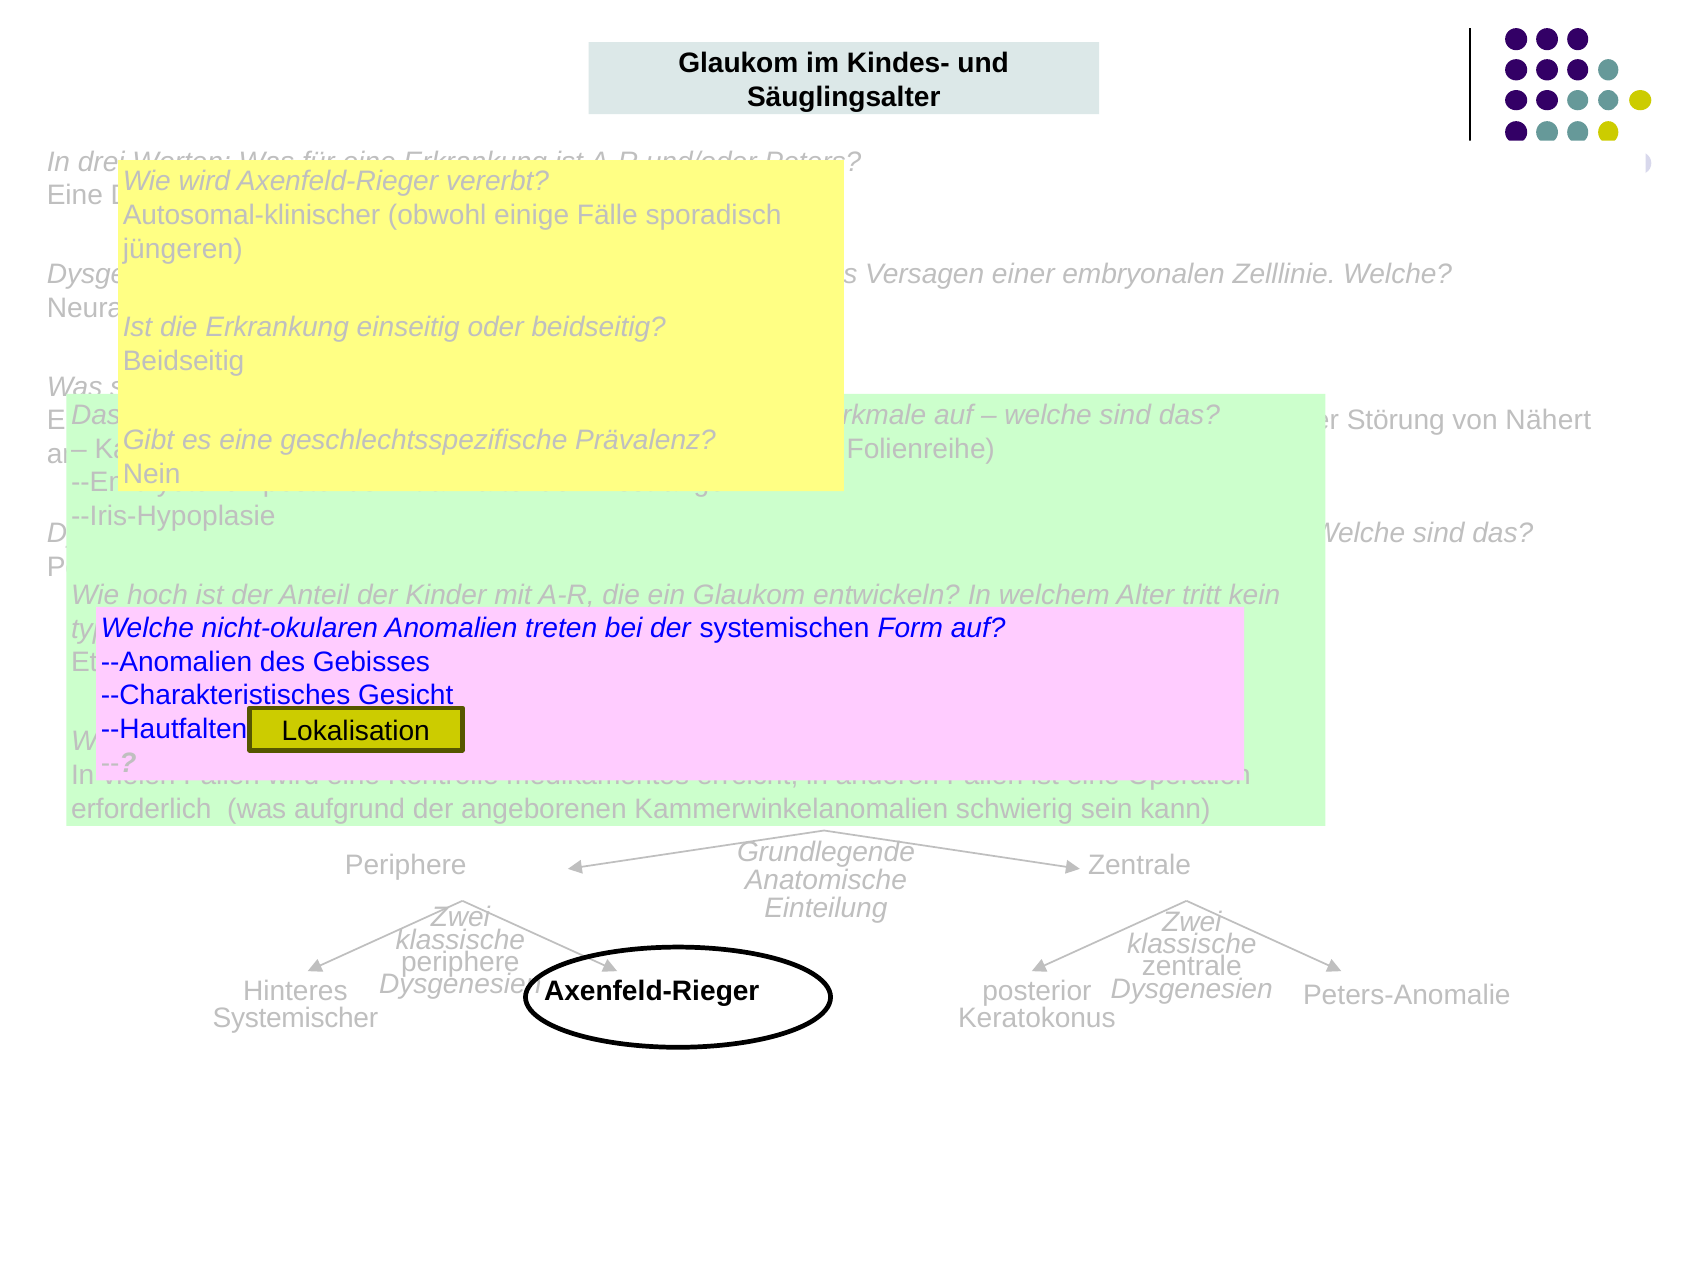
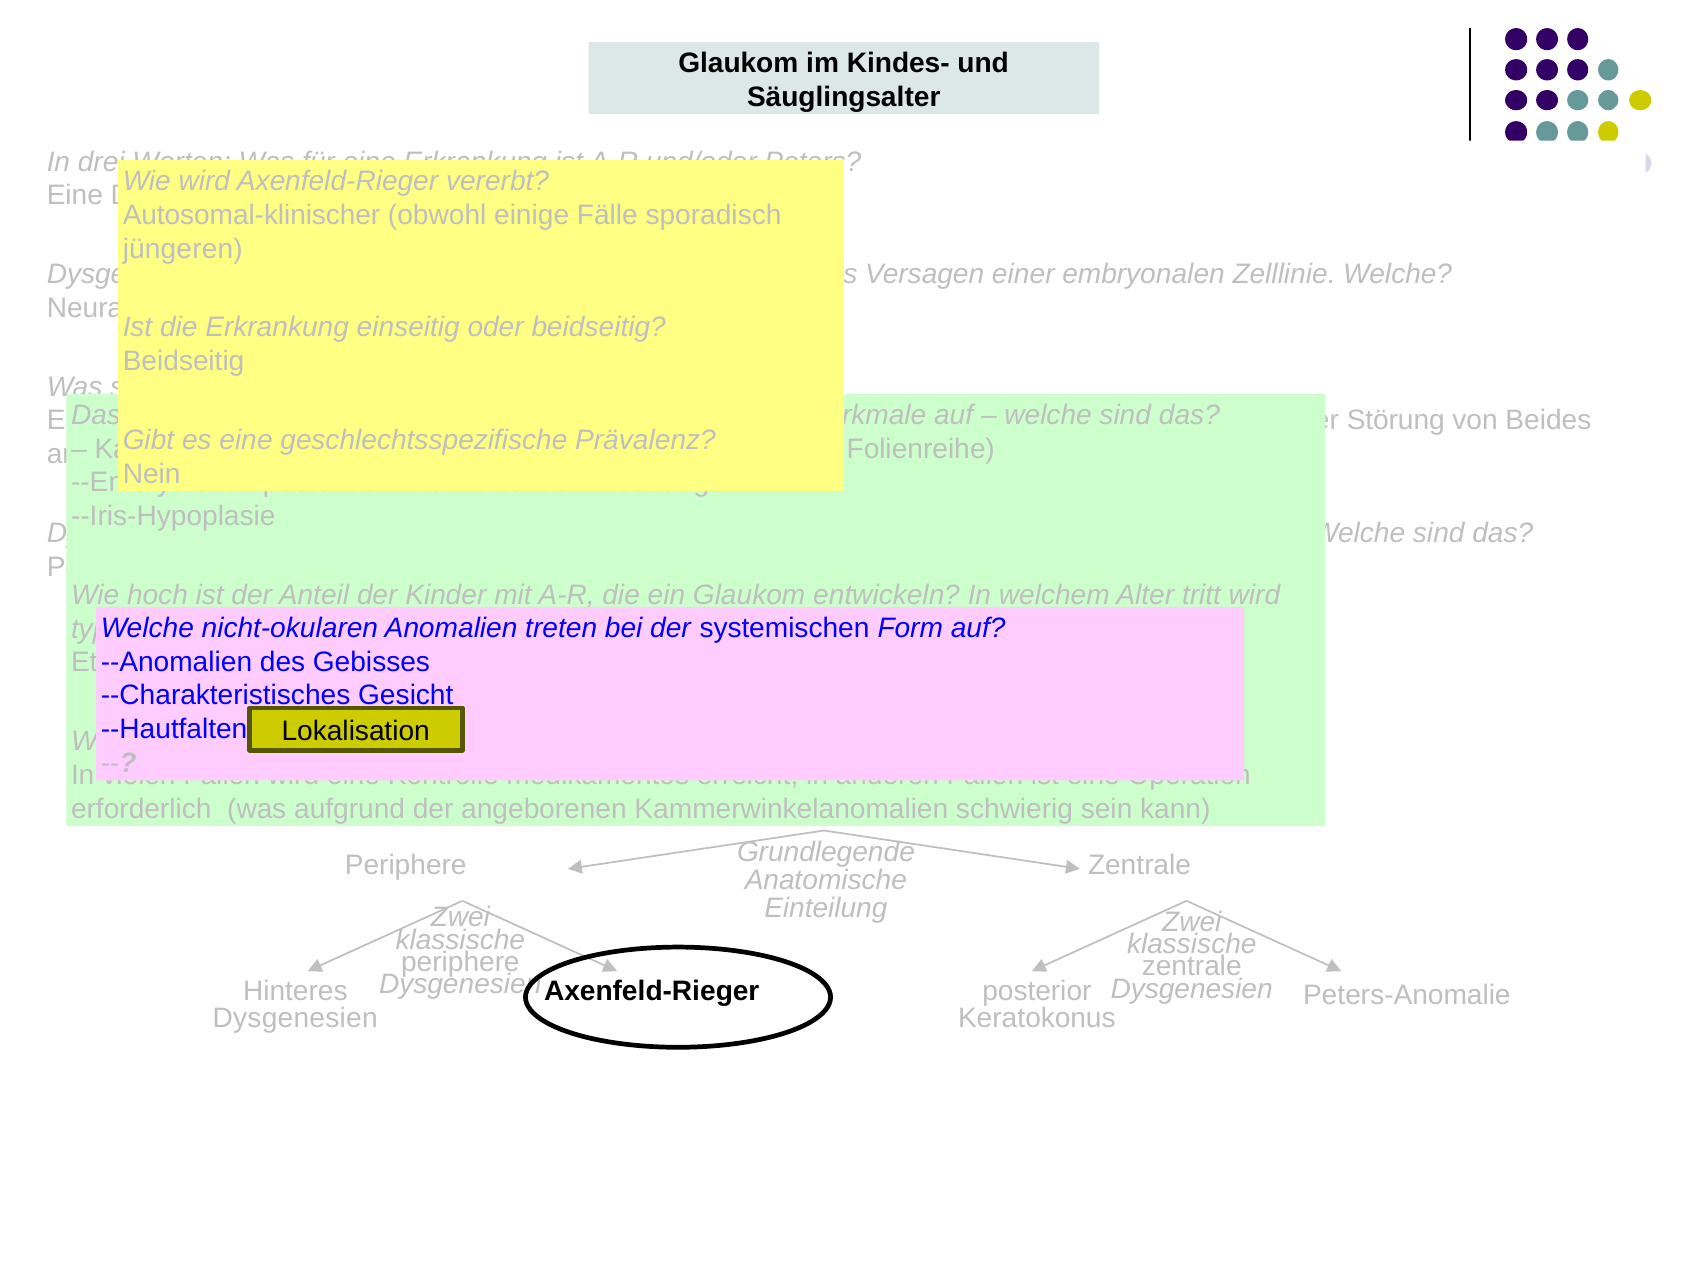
Nähert: Nähert -> Beides (1548, 421)
kein: kein -> wird (1254, 595)
Systemischer: Systemischer -> Dysgenesien (295, 1019)
